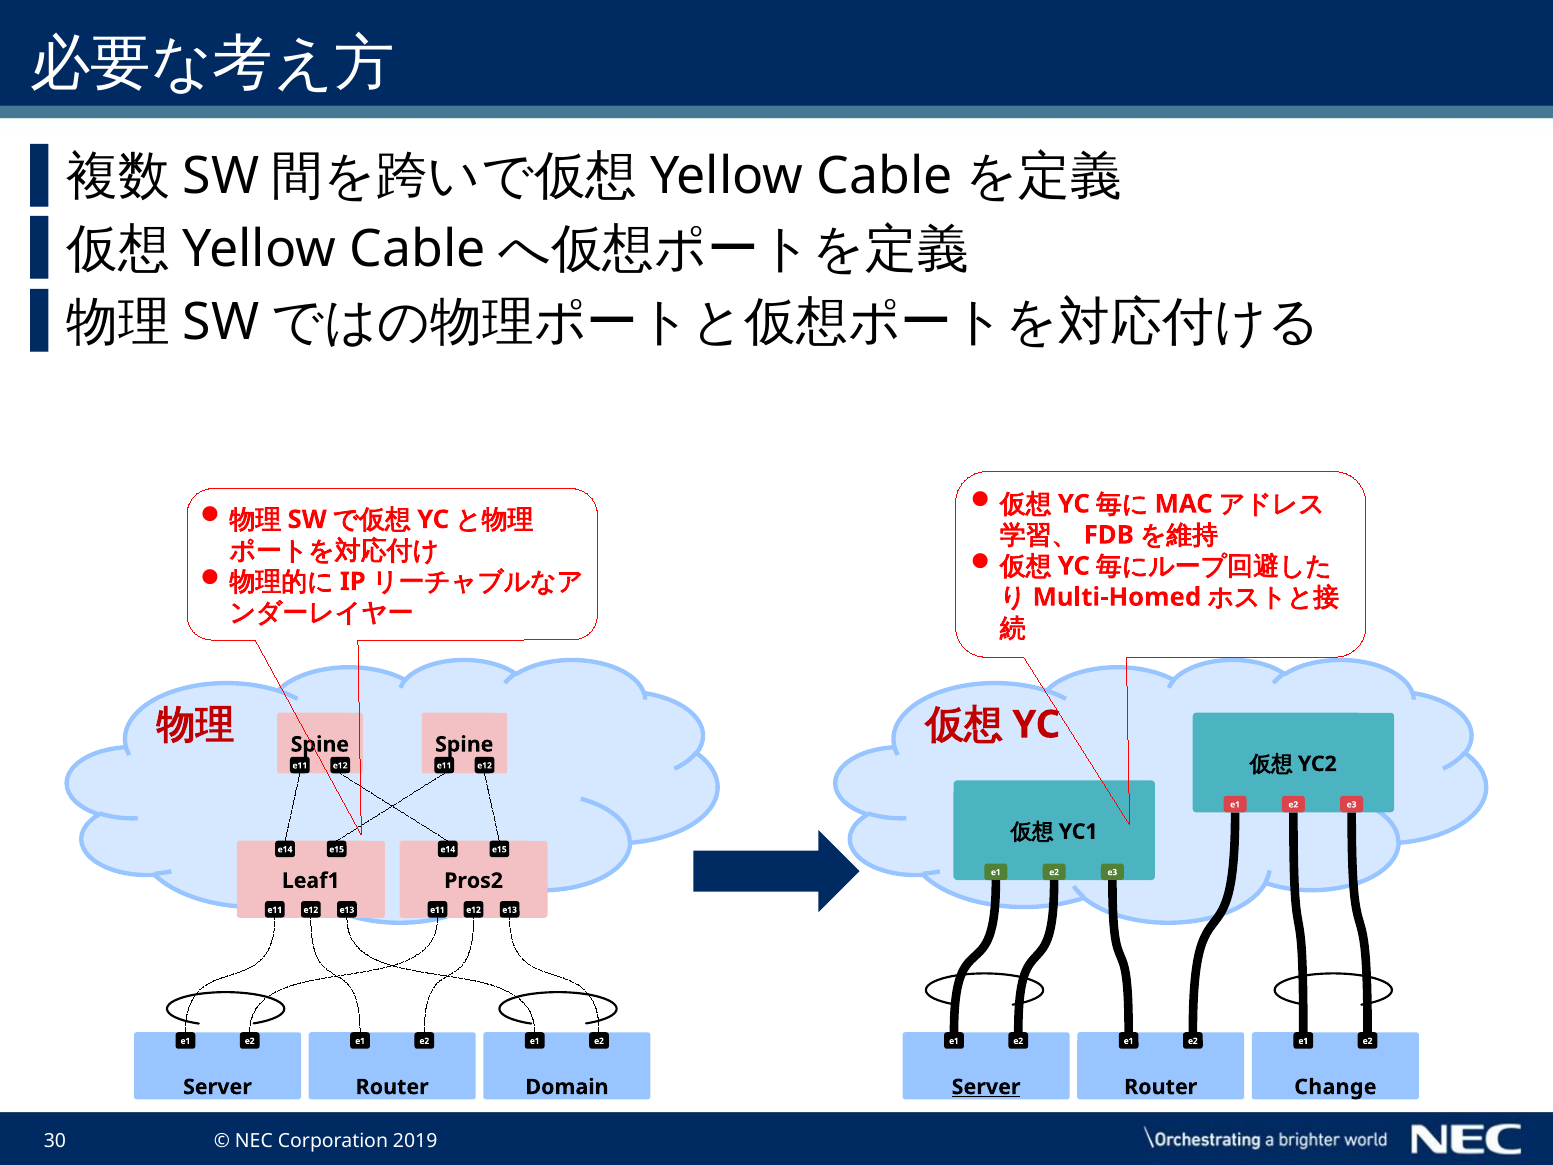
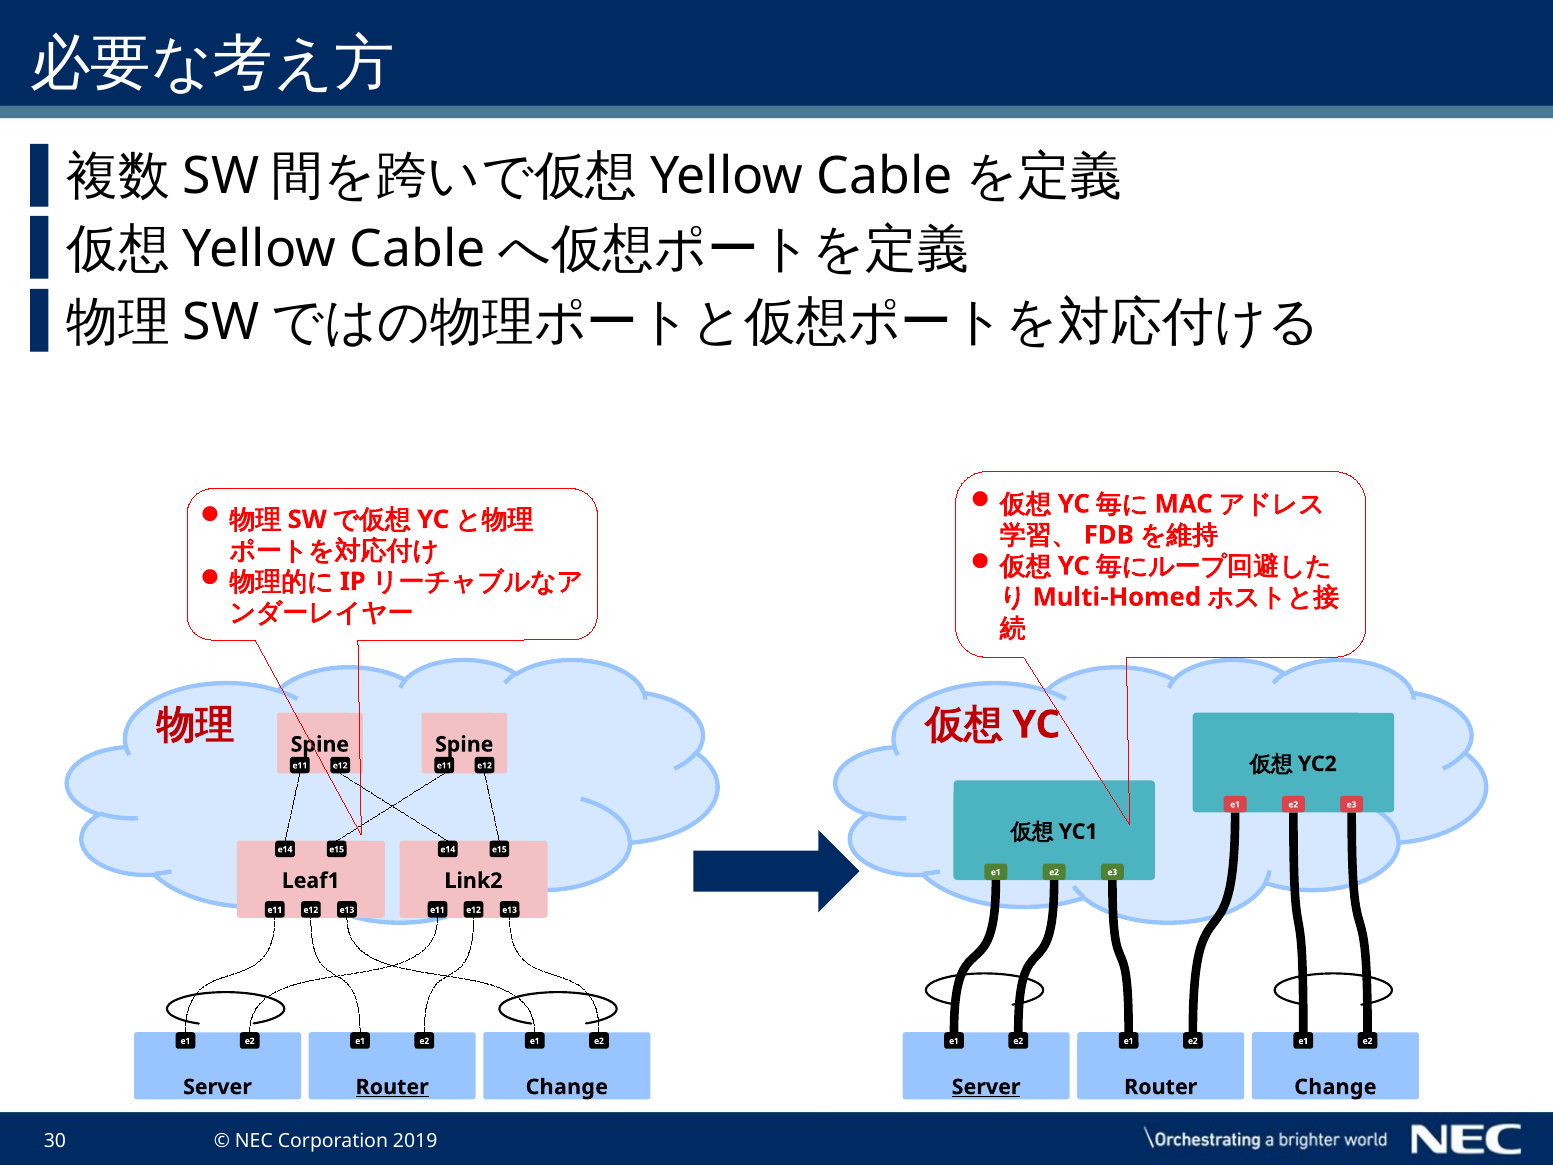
Pros2: Pros2 -> Link2 (473, 881)
Router underline: none -> present (392, 1087)
Domain: Domain -> Change (567, 1087)
